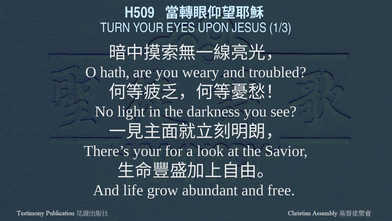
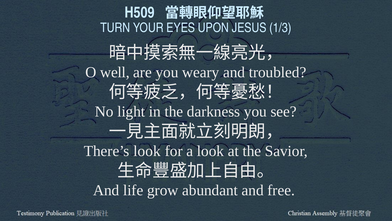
hath: hath -> well (115, 72)
There’s your: your -> look (147, 151)
